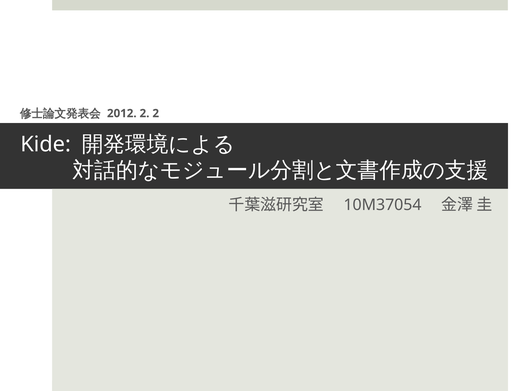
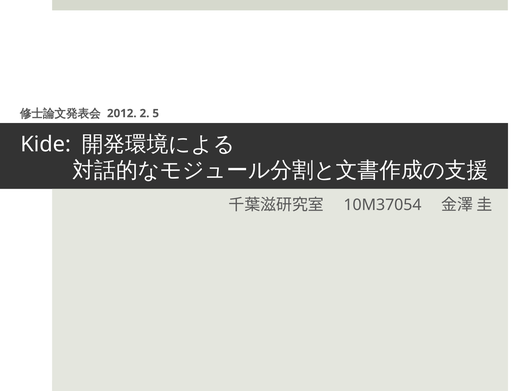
2 2: 2 -> 5 (156, 113)
